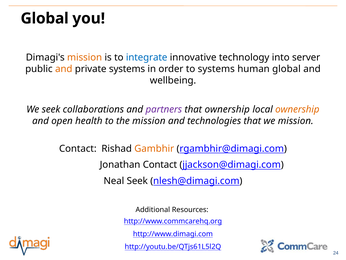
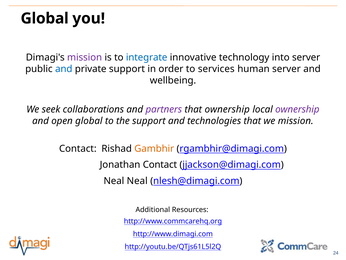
mission colour: orange -> purple (85, 57)
and colour: orange -> blue (64, 69)
private systems: systems -> support (127, 69)
to systems: systems -> services (216, 69)
human global: global -> server (286, 69)
ownership colour: orange -> purple (297, 109)
open health: health -> global (89, 121)
the mission: mission -> support (149, 121)
Neal Seek: Seek -> Neal (137, 180)
